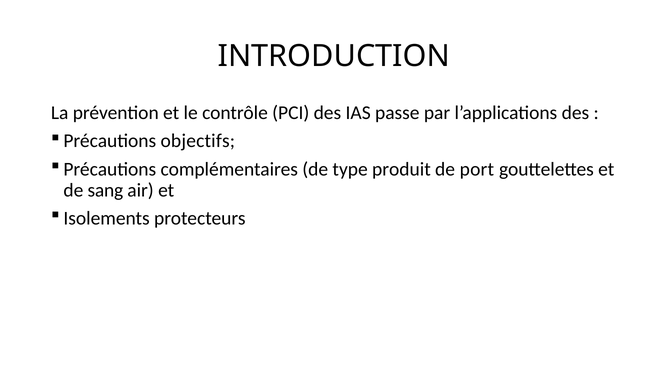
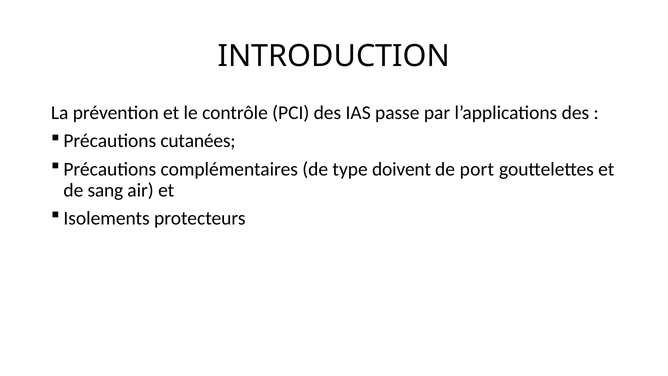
objectifs: objectifs -> cutanées (198, 141)
produit: produit -> doivent (402, 169)
